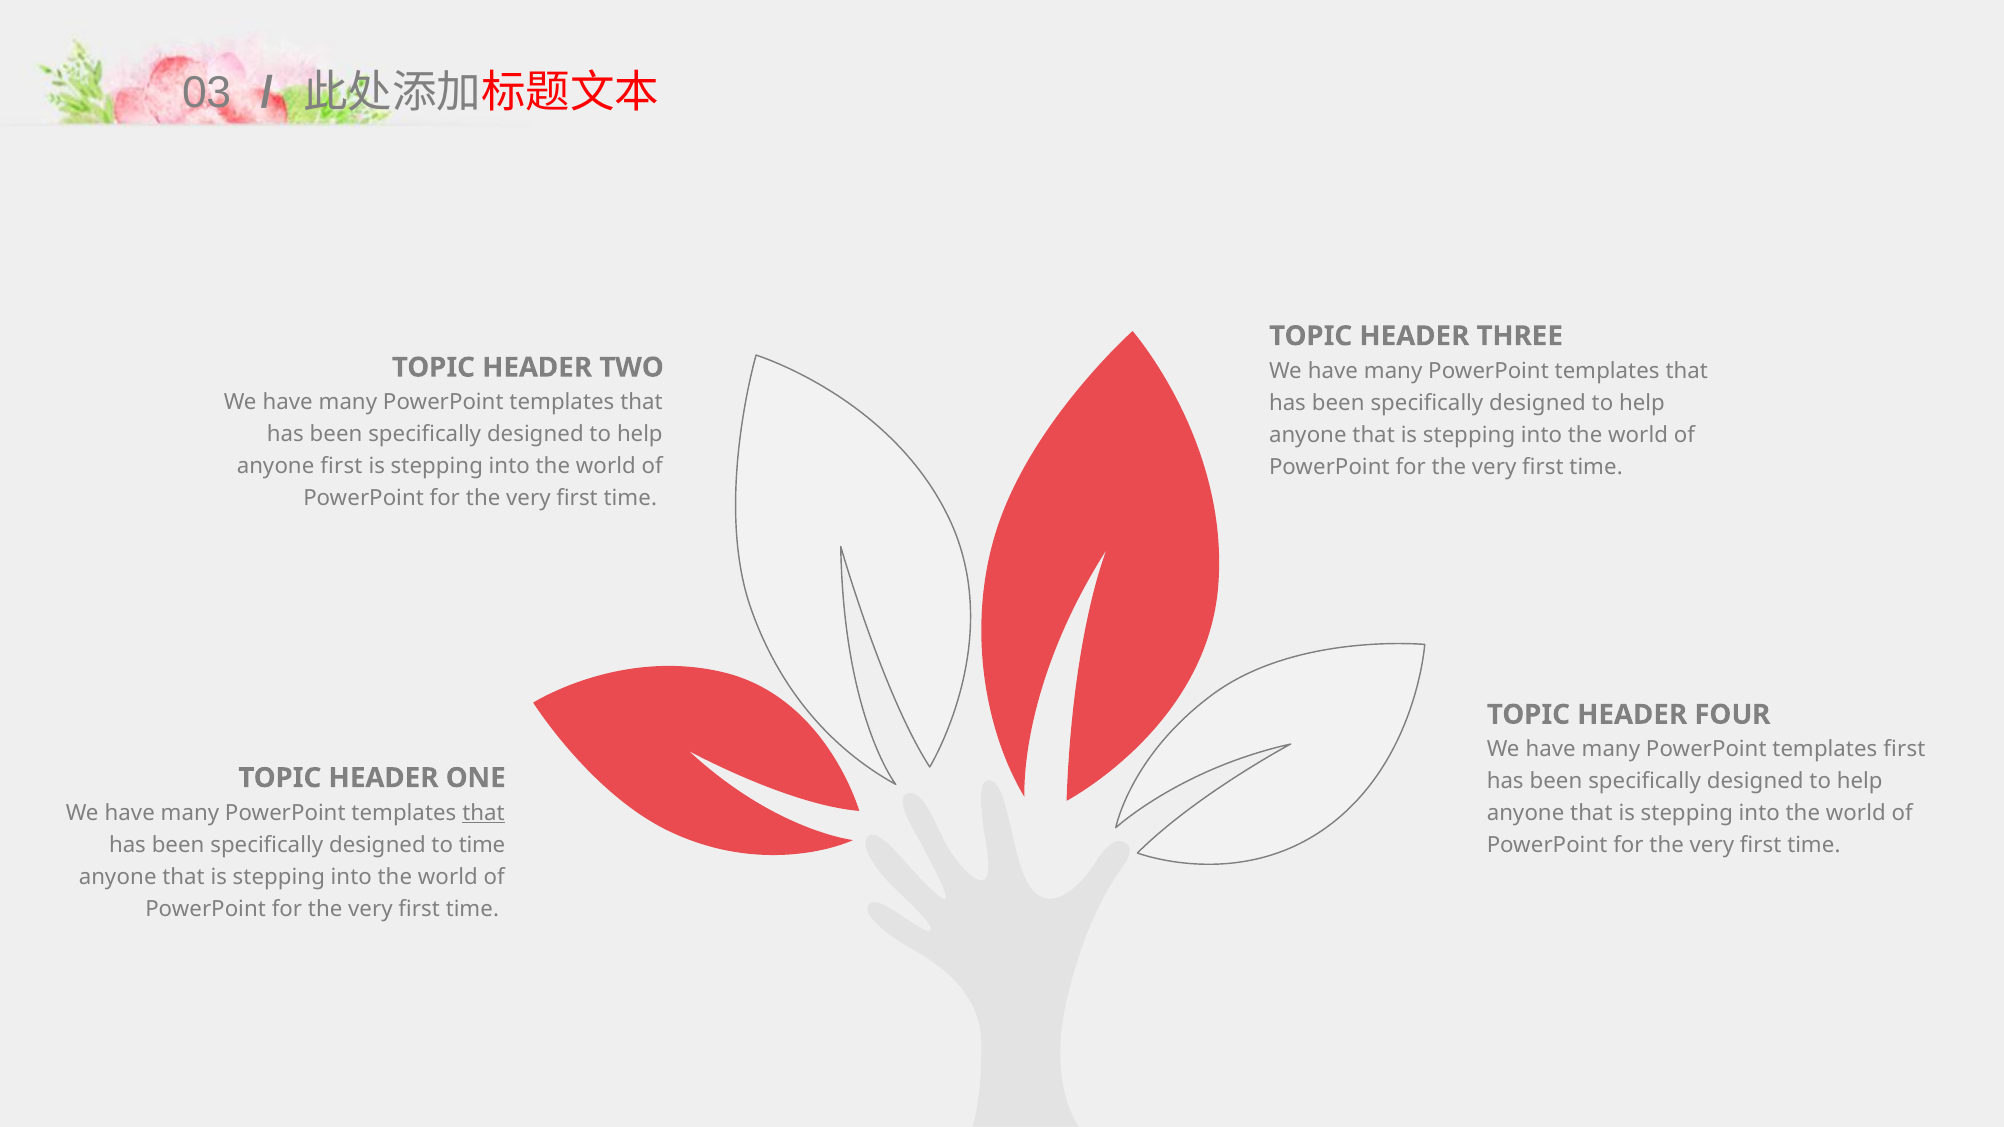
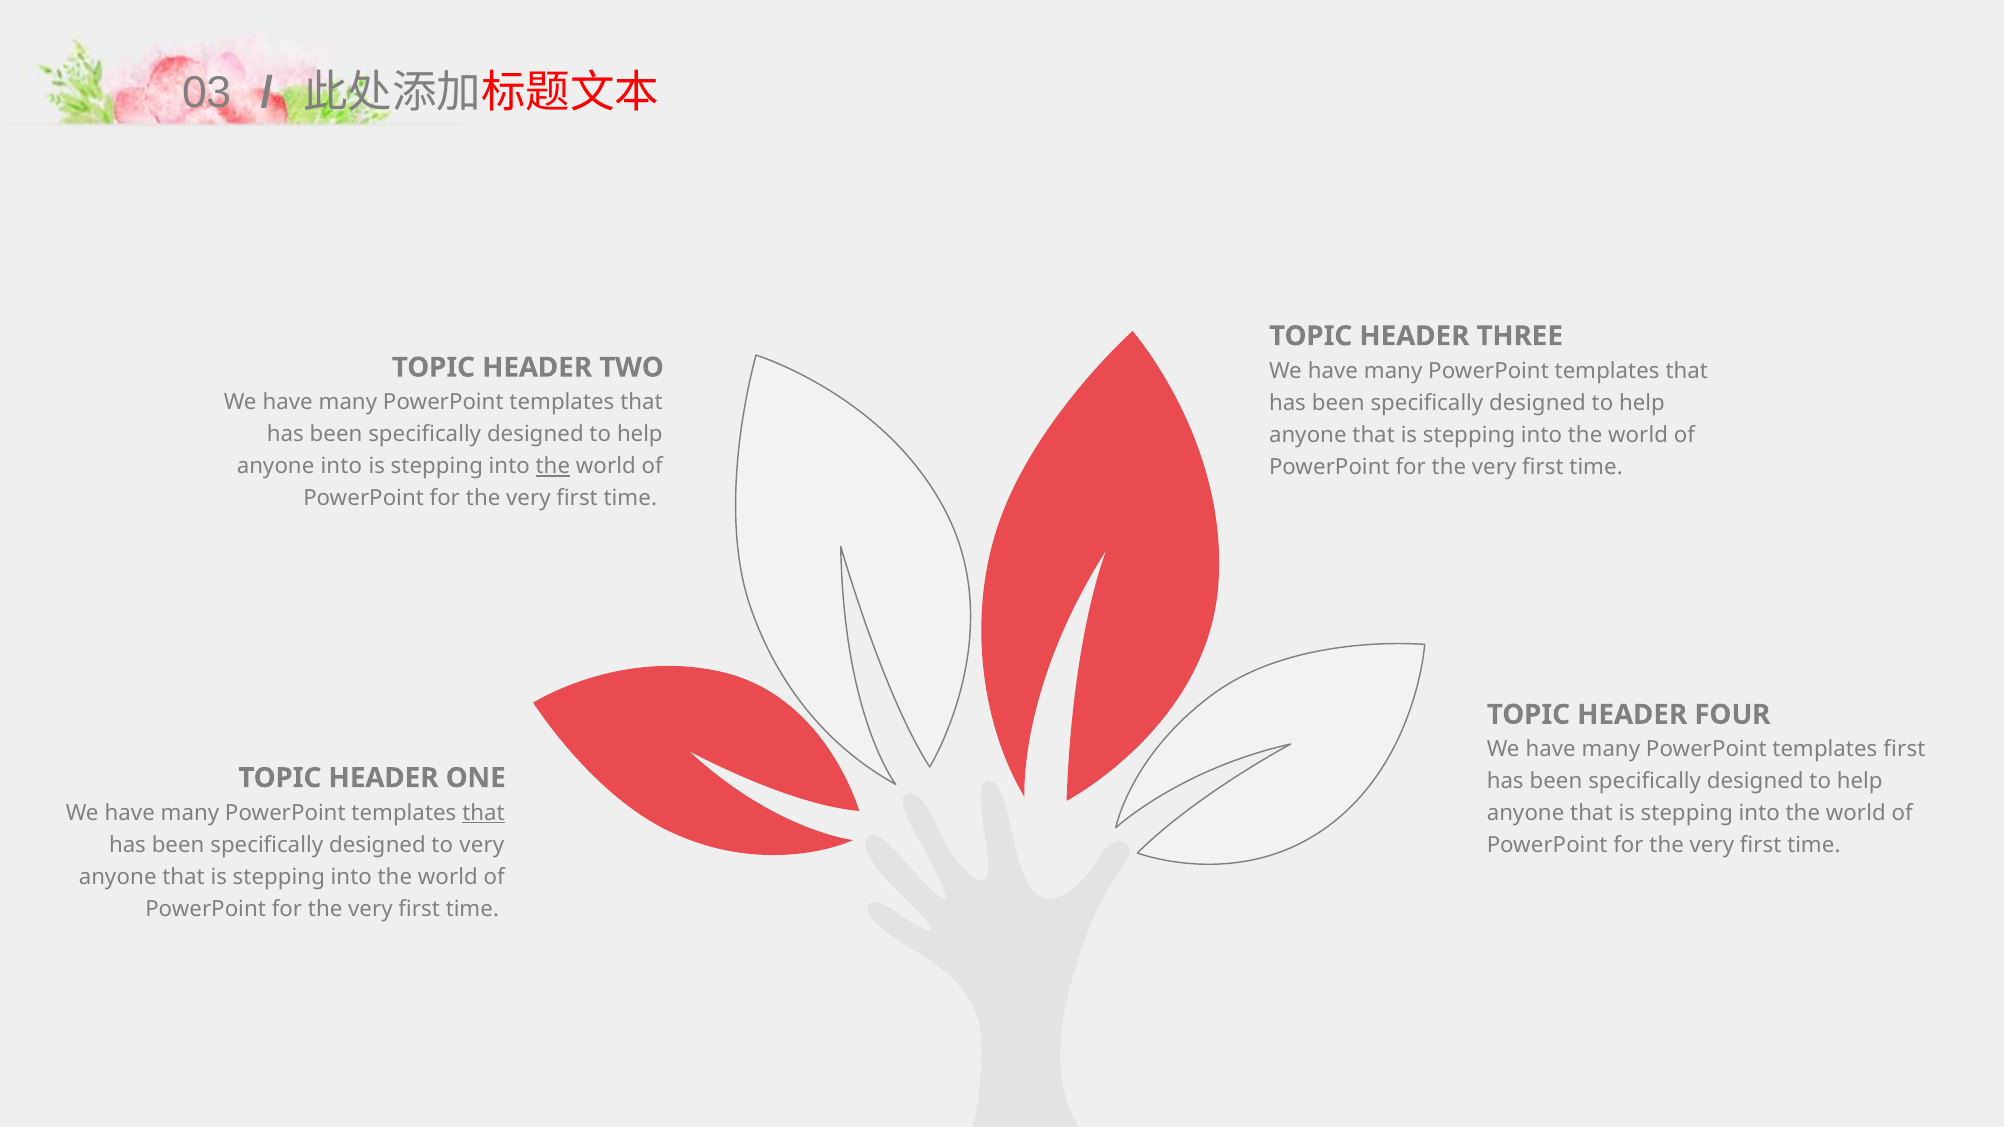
anyone first: first -> into (341, 466)
the underline: none -> present (553, 466)
to time: time -> very (482, 845)
